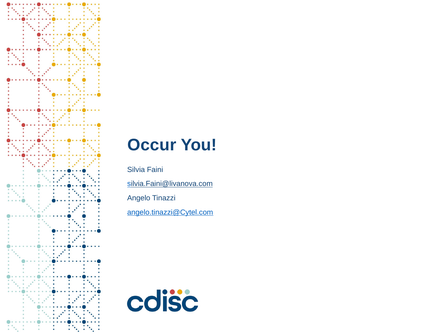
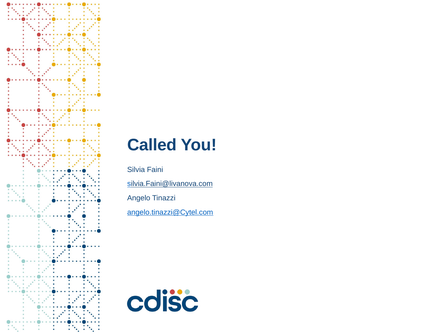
Occur: Occur -> Called (152, 145)
